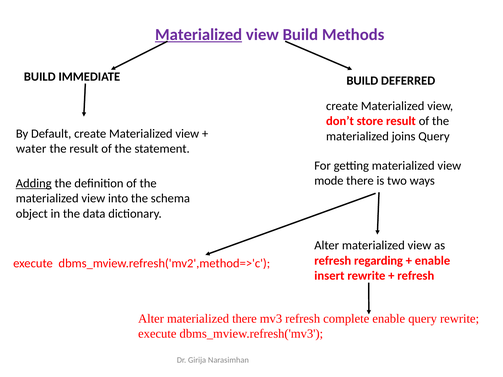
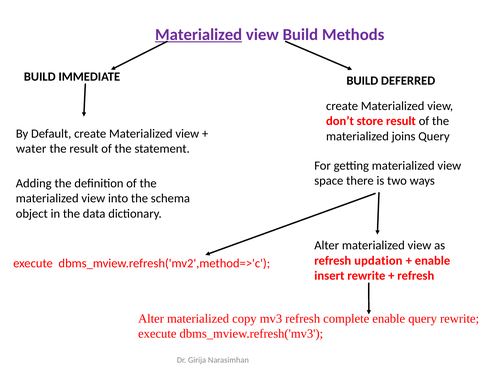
mode: mode -> space (329, 181)
Adding underline: present -> none (34, 183)
regarding: regarding -> updation (378, 261)
materialized there: there -> copy (244, 319)
